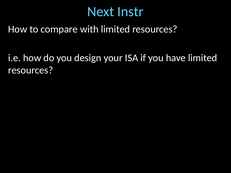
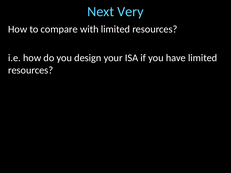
Instr: Instr -> Very (130, 12)
